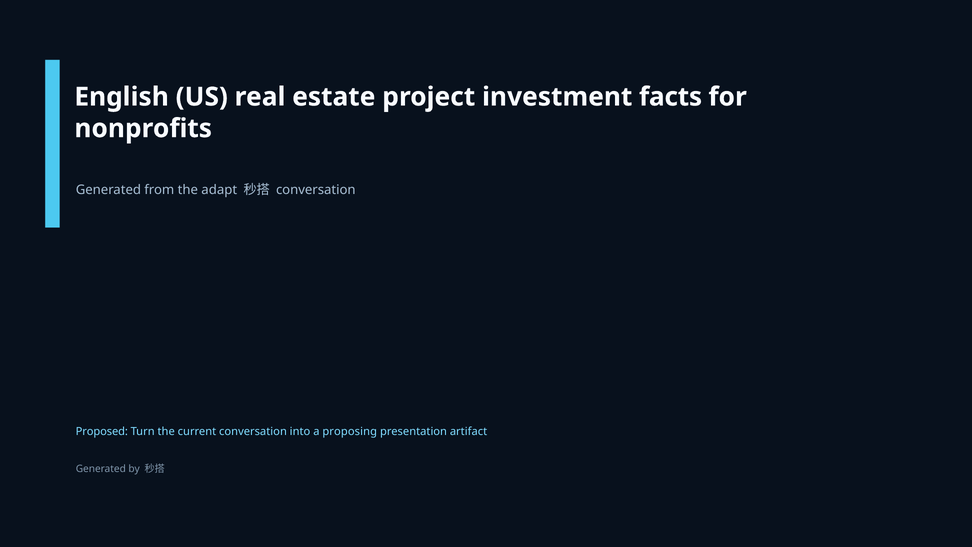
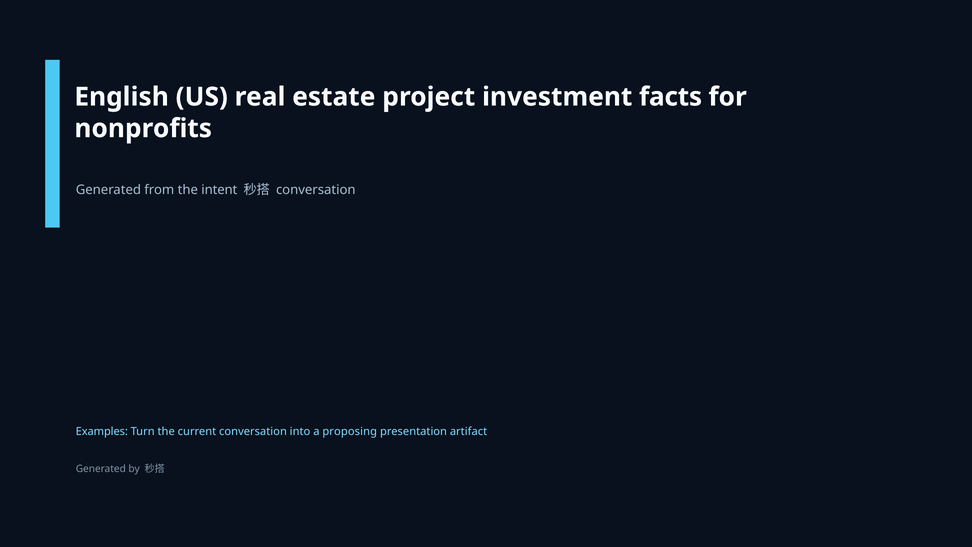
adapt: adapt -> intent (219, 190)
Proposed: Proposed -> Examples (102, 432)
